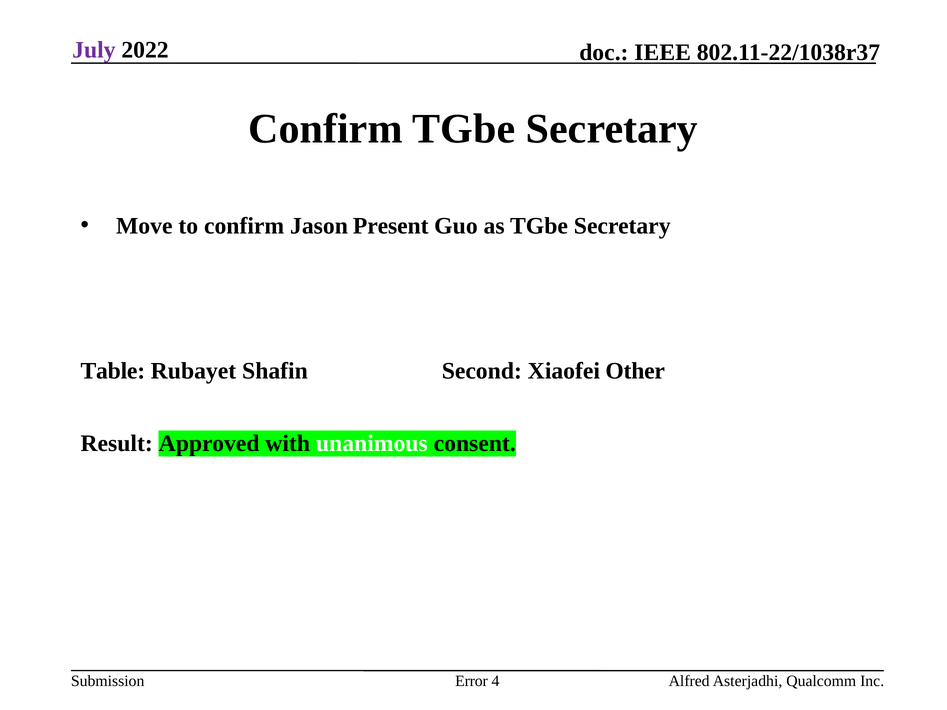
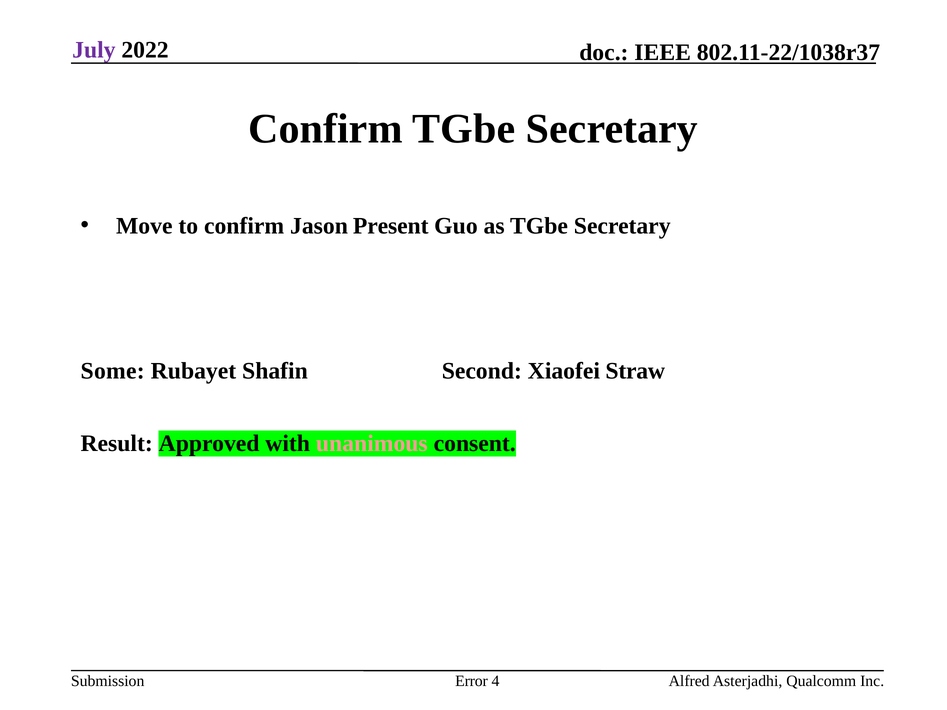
Table: Table -> Some (113, 371)
Other: Other -> Straw (635, 371)
unanimous colour: white -> pink (372, 444)
